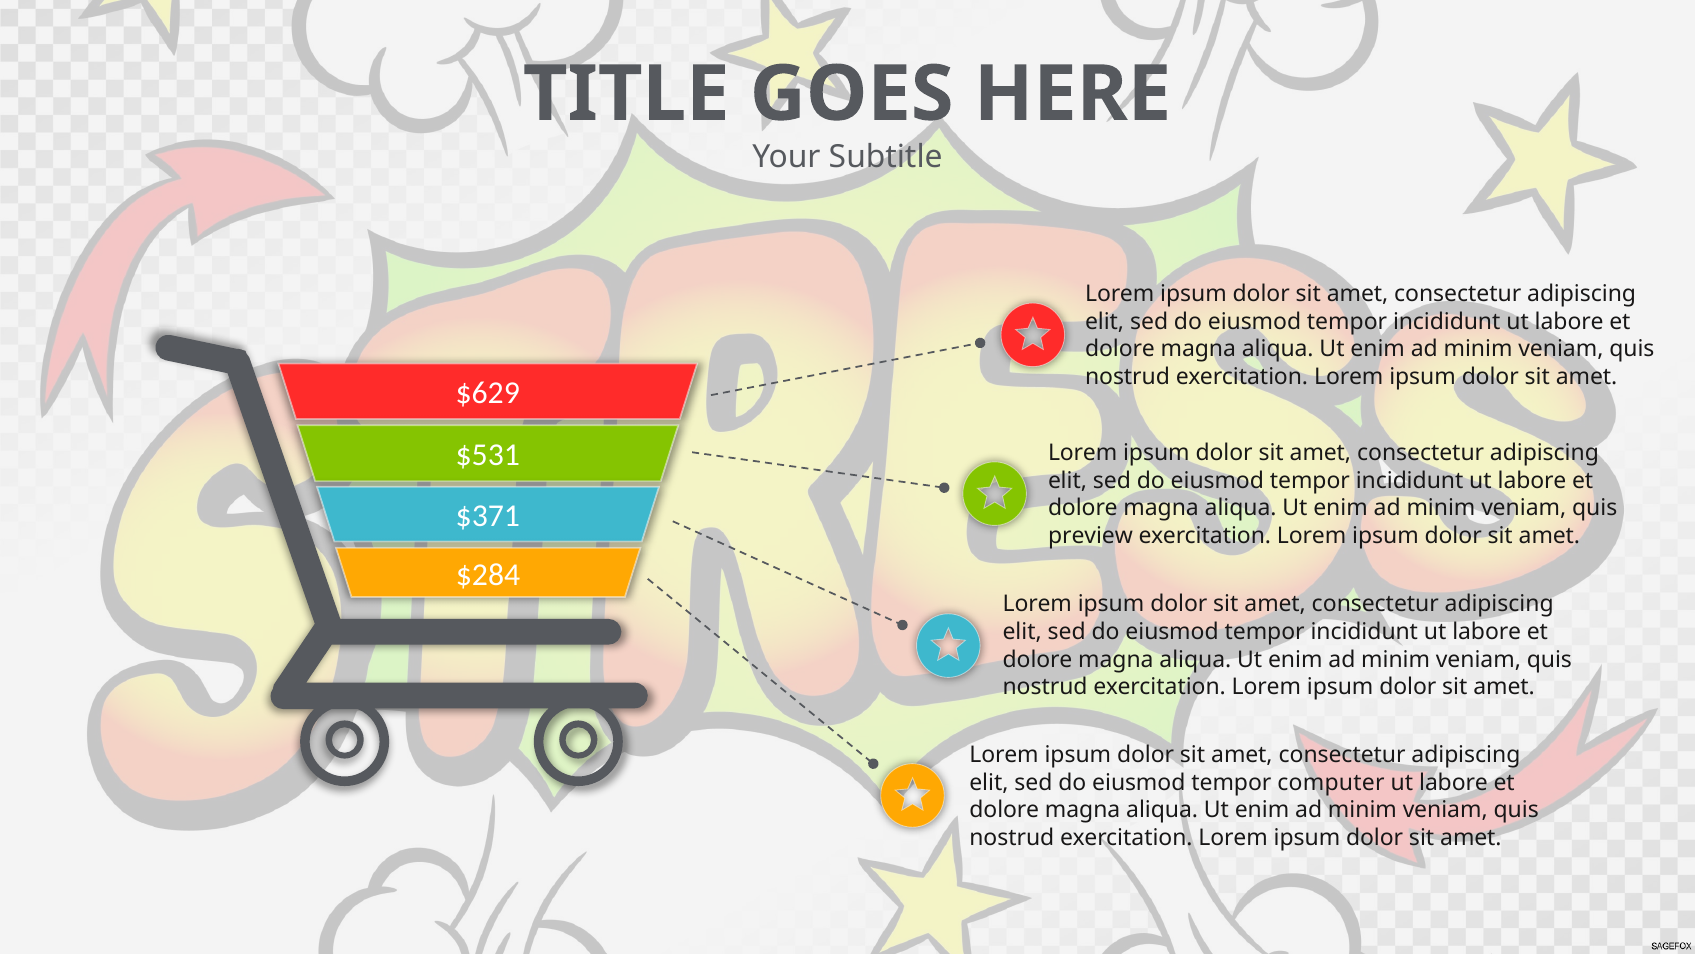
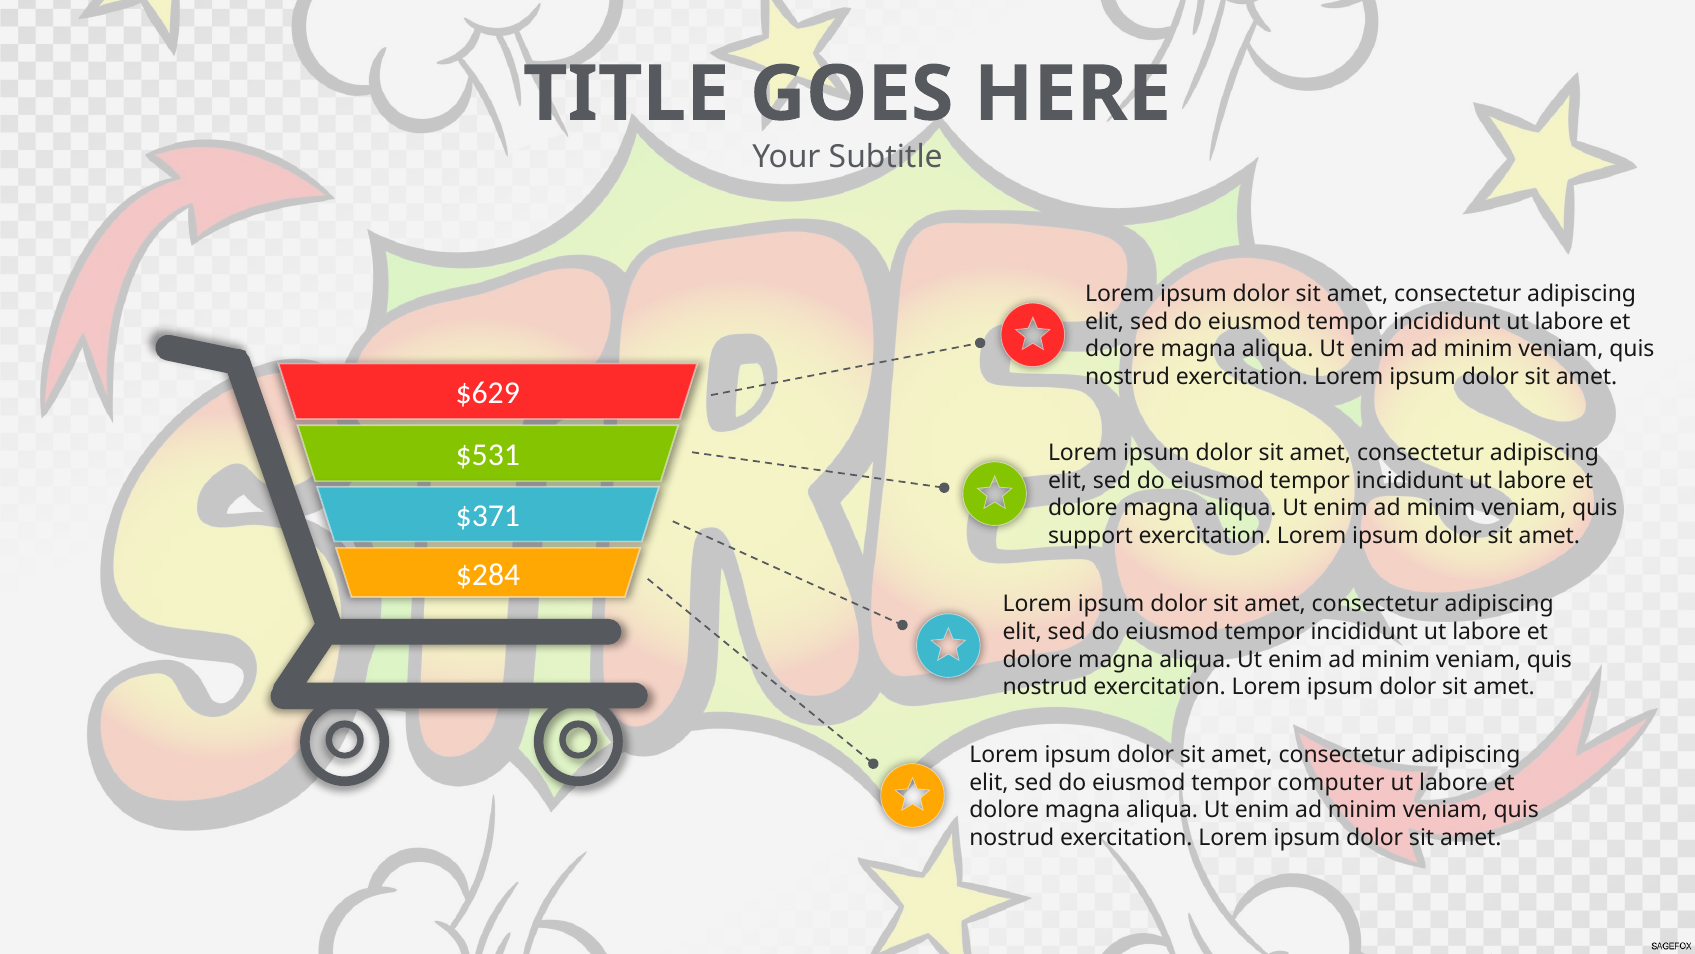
preview: preview -> support (1090, 536)
